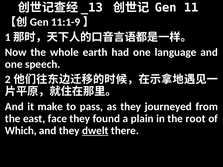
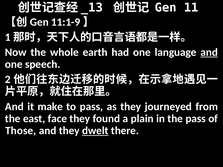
and underline: none -> present (209, 52)
the root: root -> pass (196, 119)
Which: Which -> Those (21, 131)
